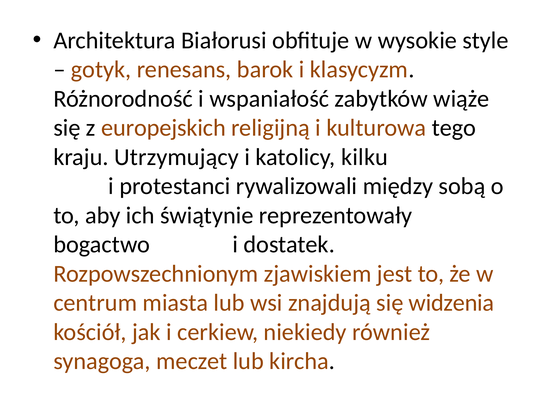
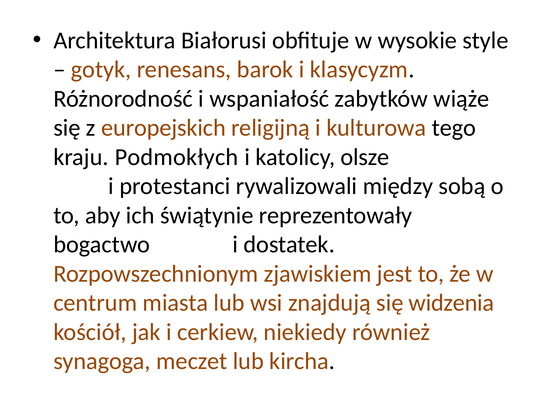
Utrzymujący: Utrzymujący -> Podmokłych (176, 157)
kilku: kilku -> olsze (365, 157)
